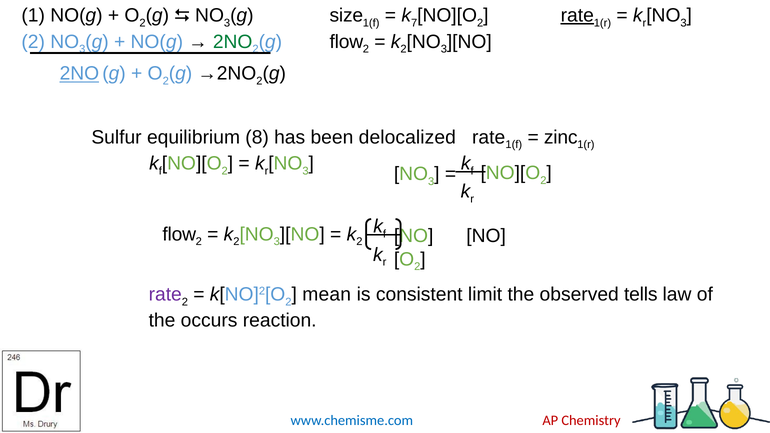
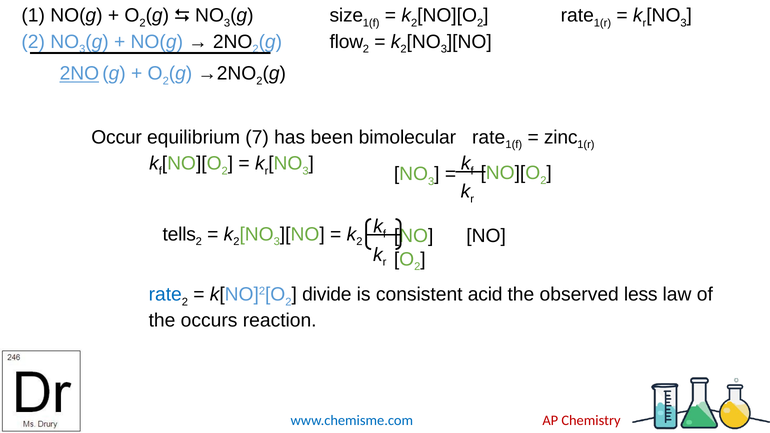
7: 7 -> 2 (414, 23)
rate underline: present -> none (577, 15)
2NO colour: green -> black (233, 42)
Sulfur: Sulfur -> Occur (117, 137)
8: 8 -> 7 (257, 137)
delocalized: delocalized -> bimolecular (407, 137)
flow: flow -> tells (179, 234)
rate colour: purple -> blue (165, 294)
mean: mean -> divide (327, 294)
limit: limit -> acid (485, 294)
tells: tells -> less (641, 294)
